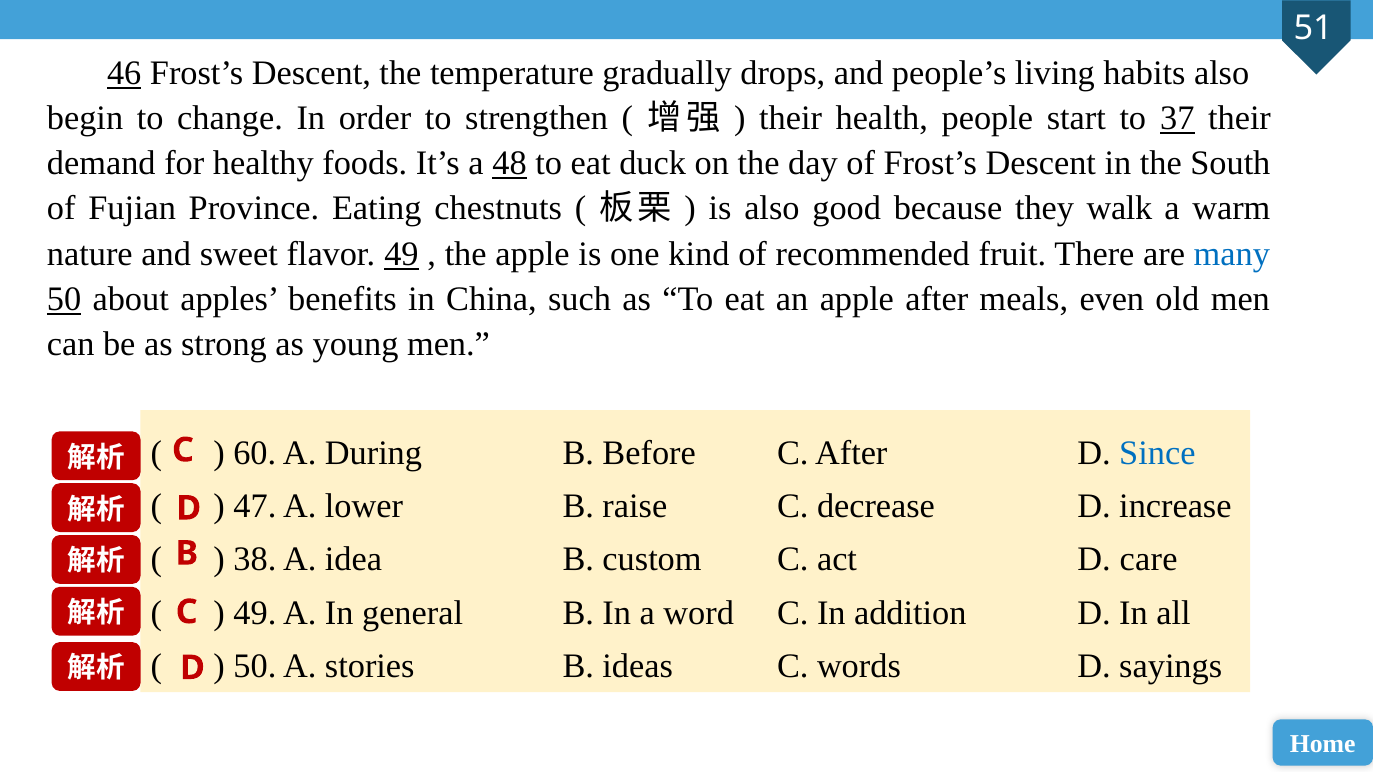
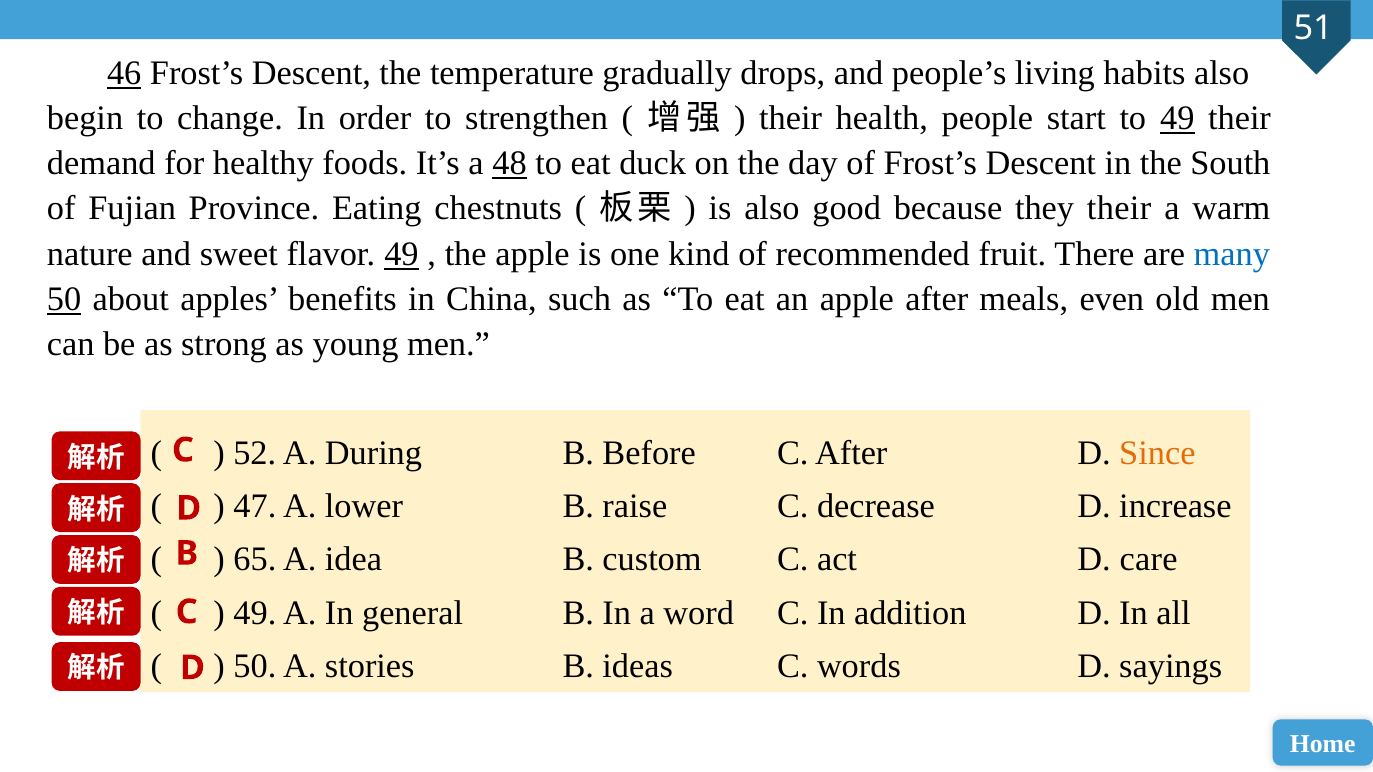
to 37: 37 -> 49 (1177, 118)
they walk: walk -> their (1119, 209)
60: 60 -> 52 (255, 453)
Since colour: blue -> orange (1157, 453)
38: 38 -> 65 (255, 560)
